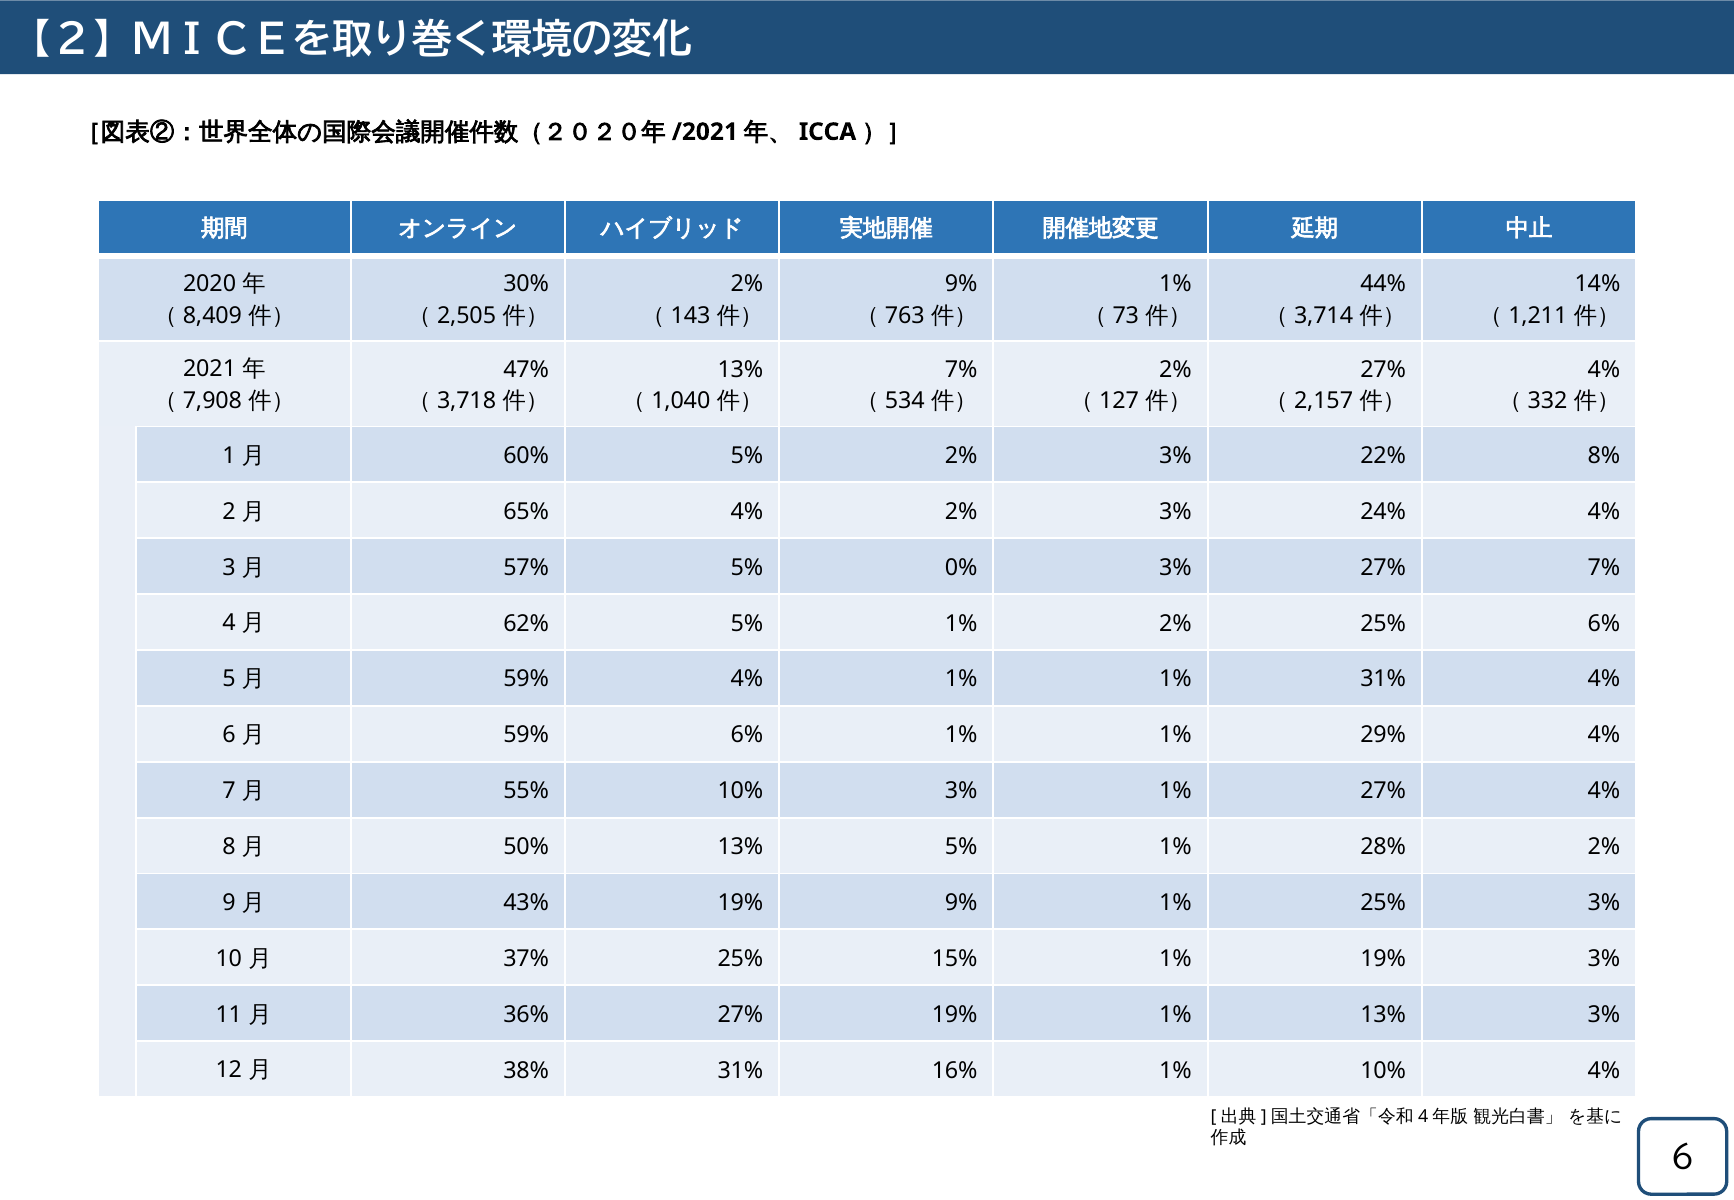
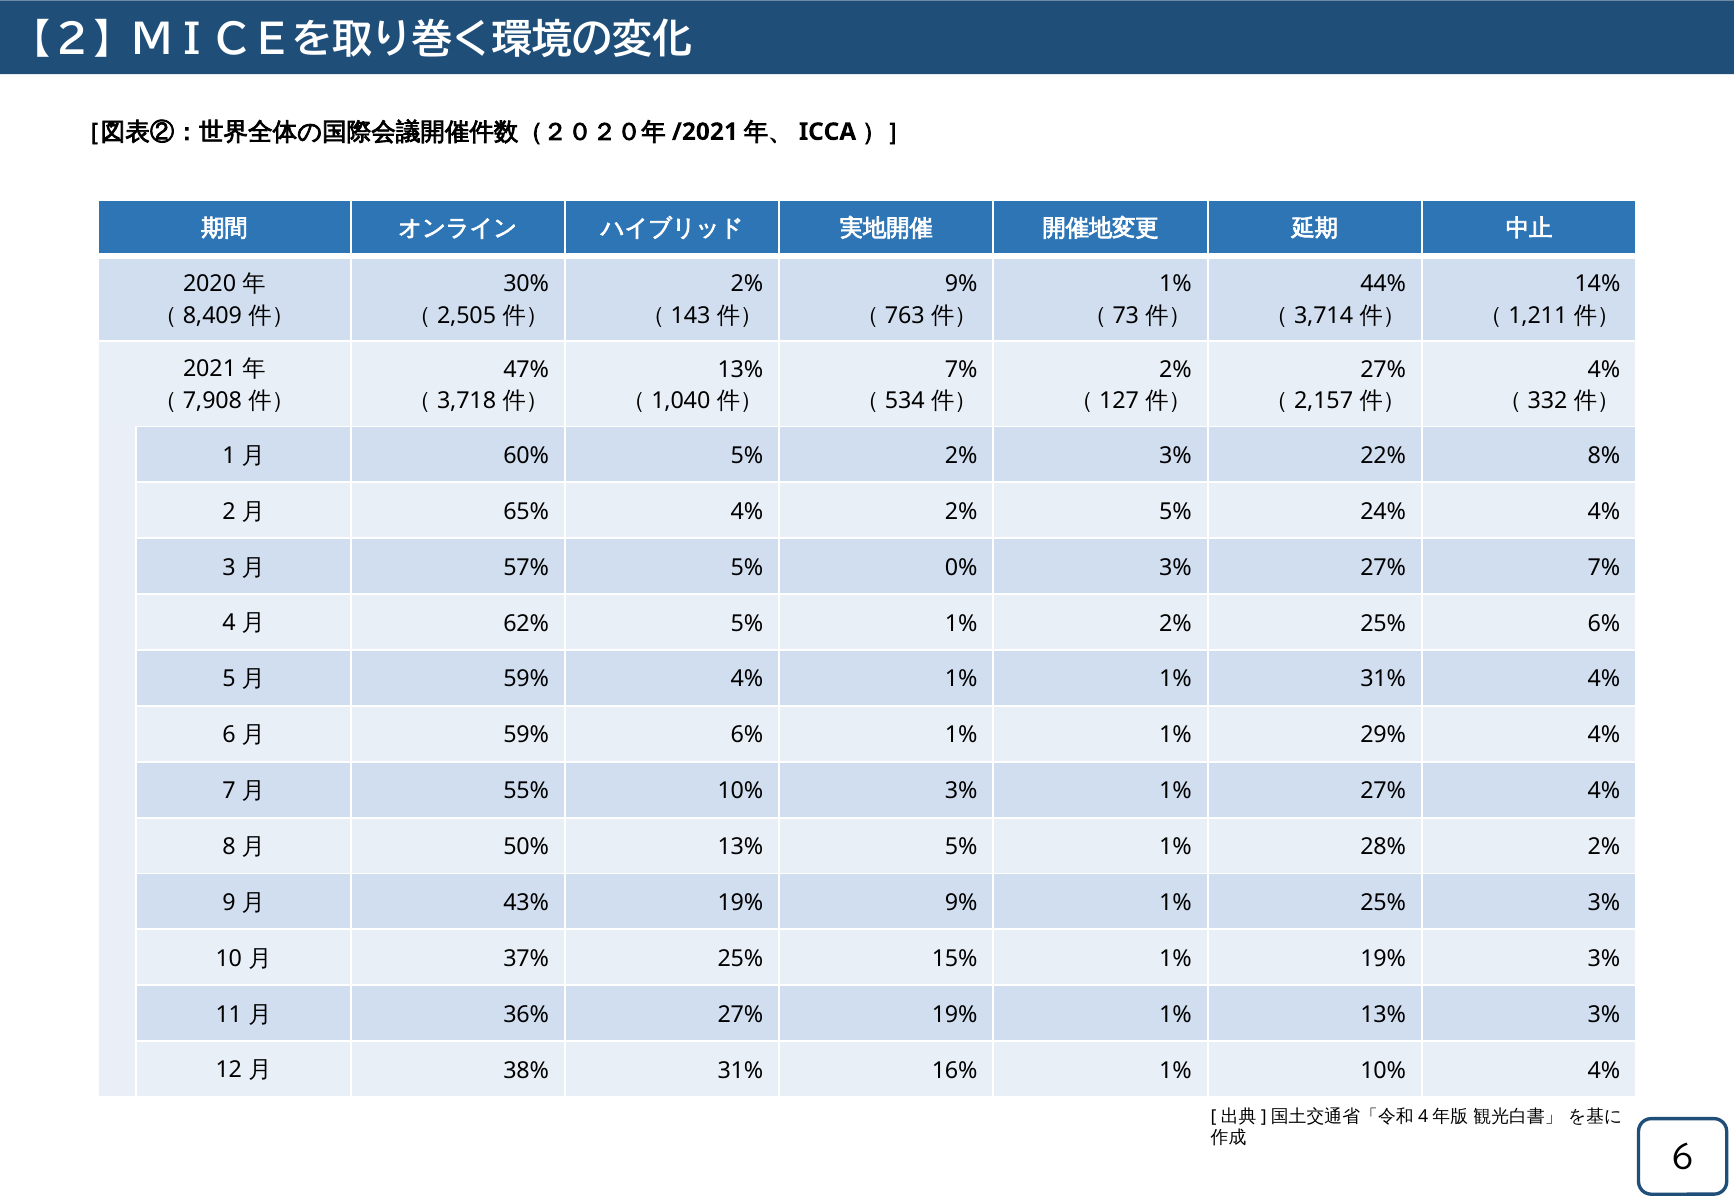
4% 2% 3%: 3% -> 5% (1176, 512)
